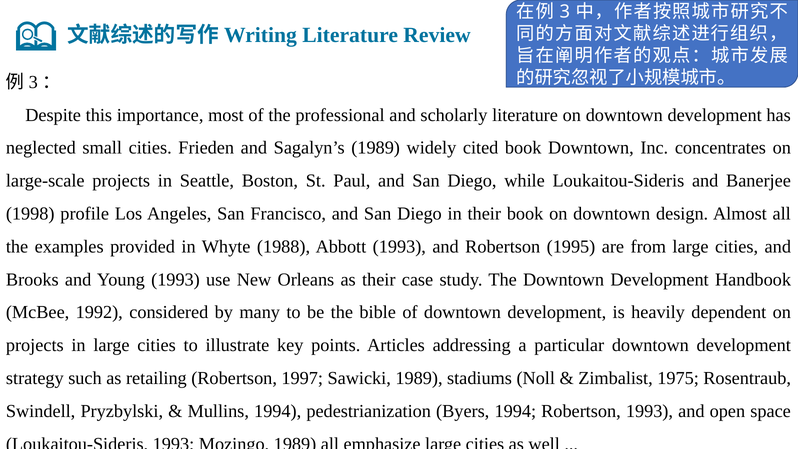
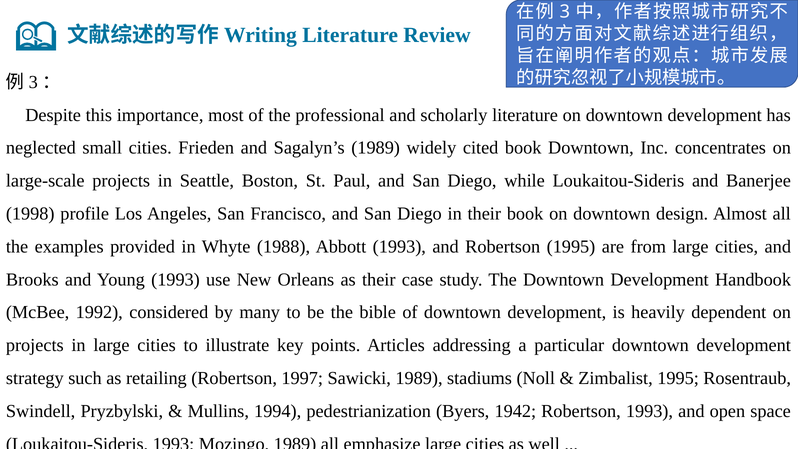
Zimbalist 1975: 1975 -> 1995 (678, 378)
Byers 1994: 1994 -> 1942 (515, 411)
